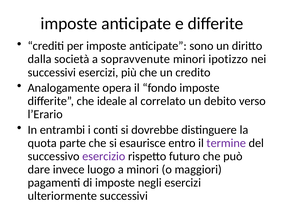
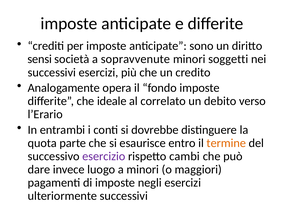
dalla: dalla -> sensi (40, 59)
ipotizzo: ipotizzo -> soggetti (228, 59)
termine colour: purple -> orange (226, 143)
futuro: futuro -> cambi (185, 156)
